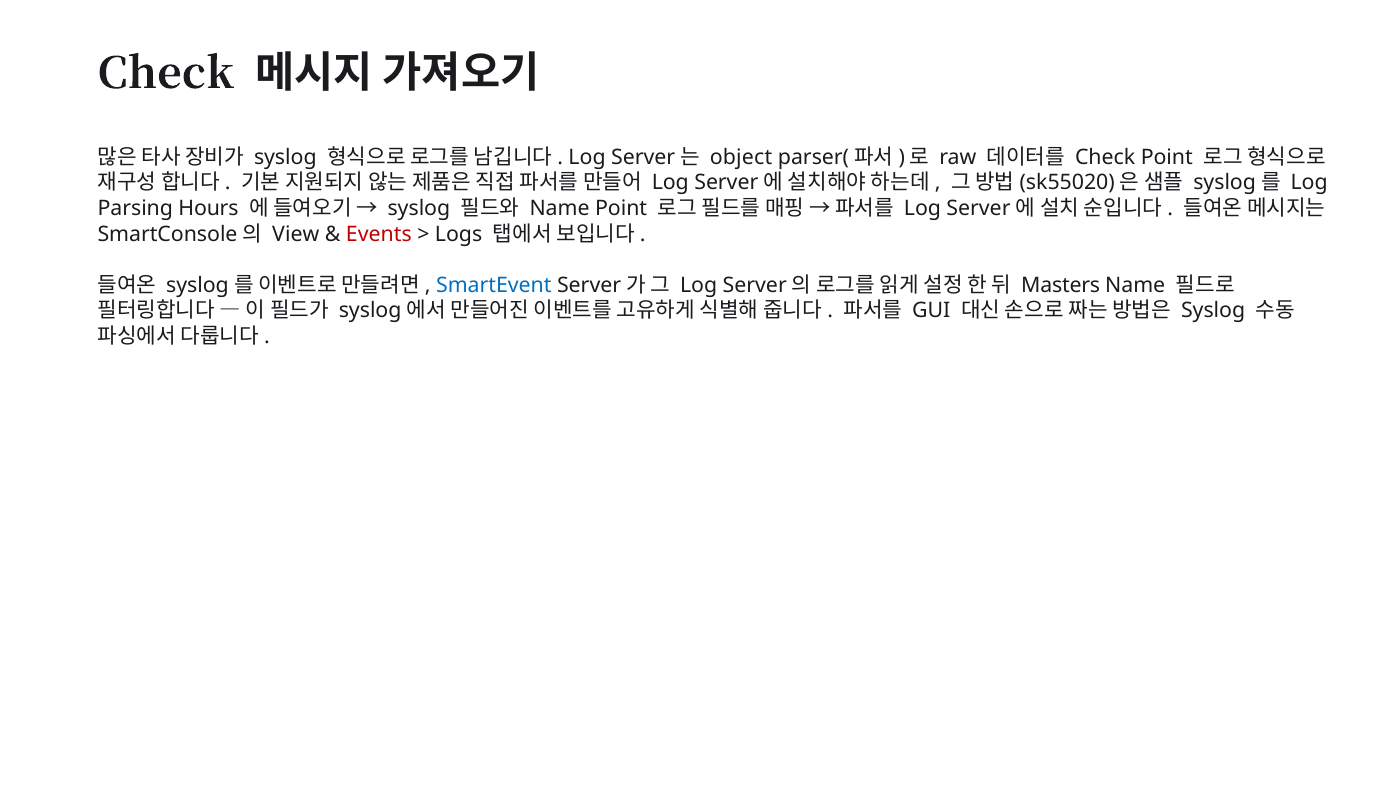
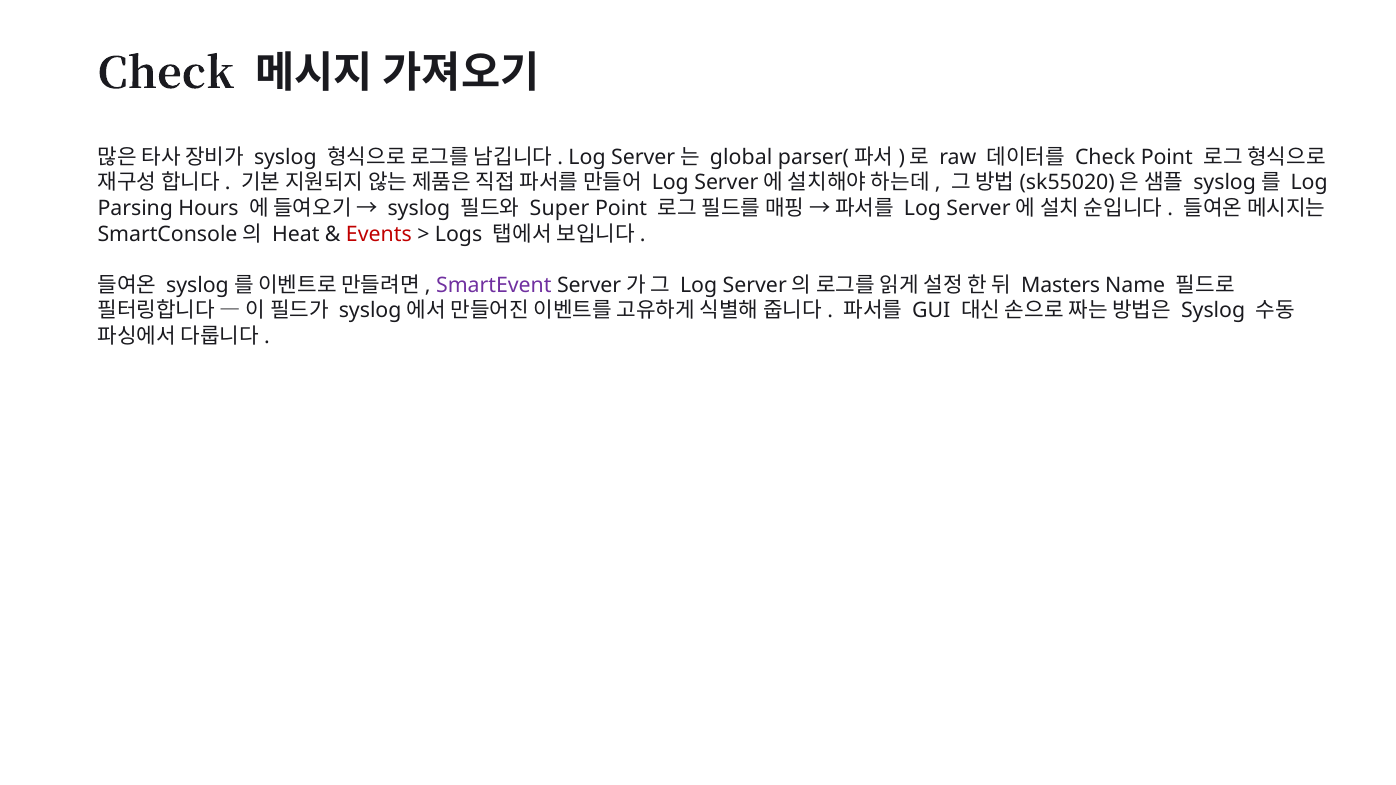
object: object -> global (741, 157)
Name: Name -> Super (559, 208)
View: View -> Heat (296, 234)
SmartEvent colour: blue -> purple (494, 285)
